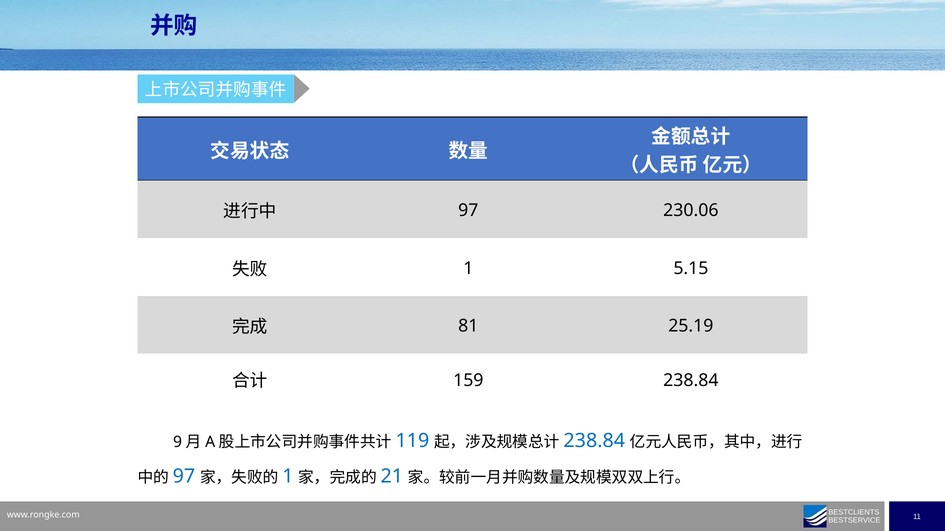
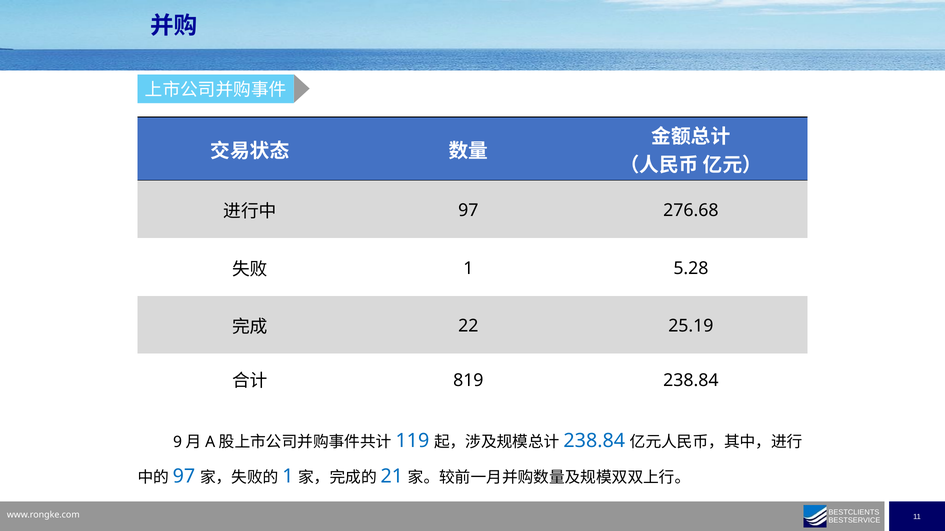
230.06: 230.06 -> 276.68 (691, 211)
5.15: 5.15 -> 5.28 (691, 269)
81: 81 -> 22 (468, 326)
159: 159 -> 819 (468, 381)
